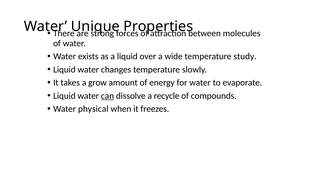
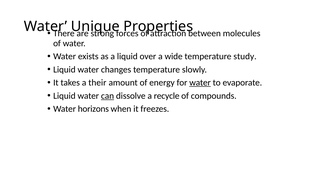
grow: grow -> their (97, 83)
water underline: none -> present (200, 83)
physical: physical -> horizons (93, 109)
